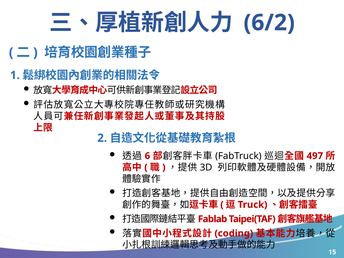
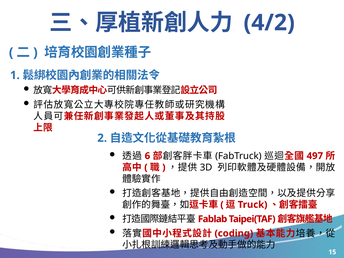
6/2: 6/2 -> 4/2 (269, 23)
